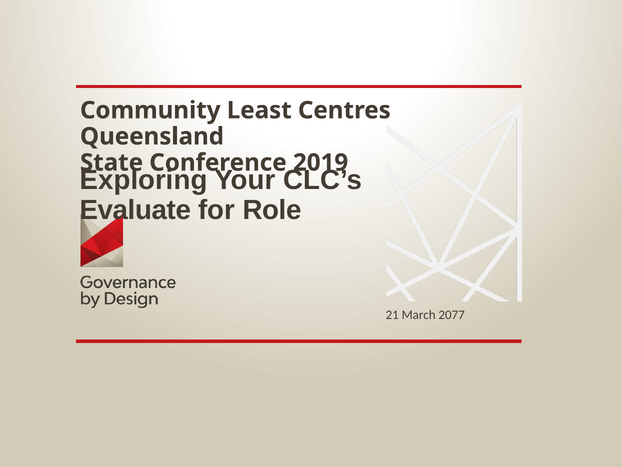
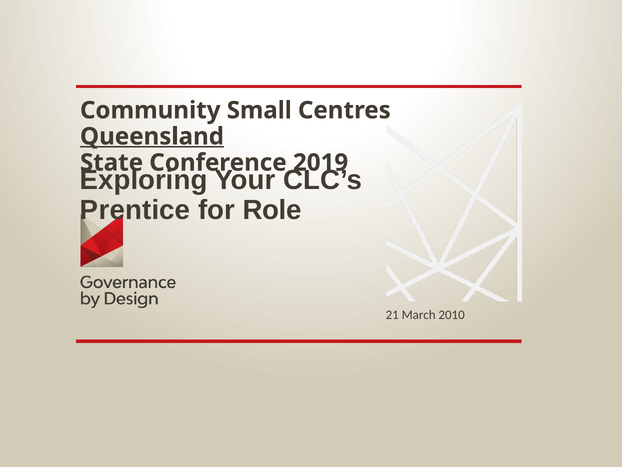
Least: Least -> Small (259, 110)
Queensland underline: none -> present (152, 136)
Evaluate: Evaluate -> Prentice (135, 210)
2077: 2077 -> 2010 (452, 315)
